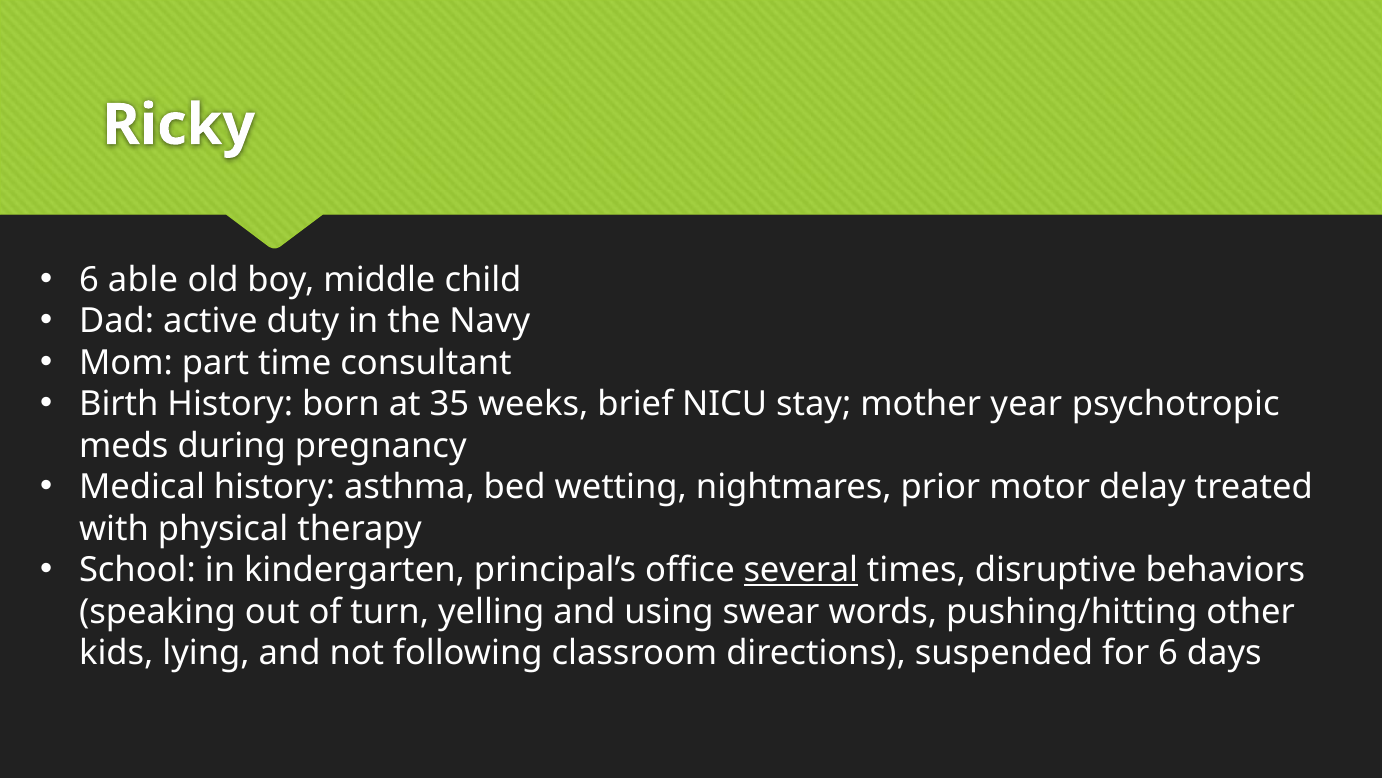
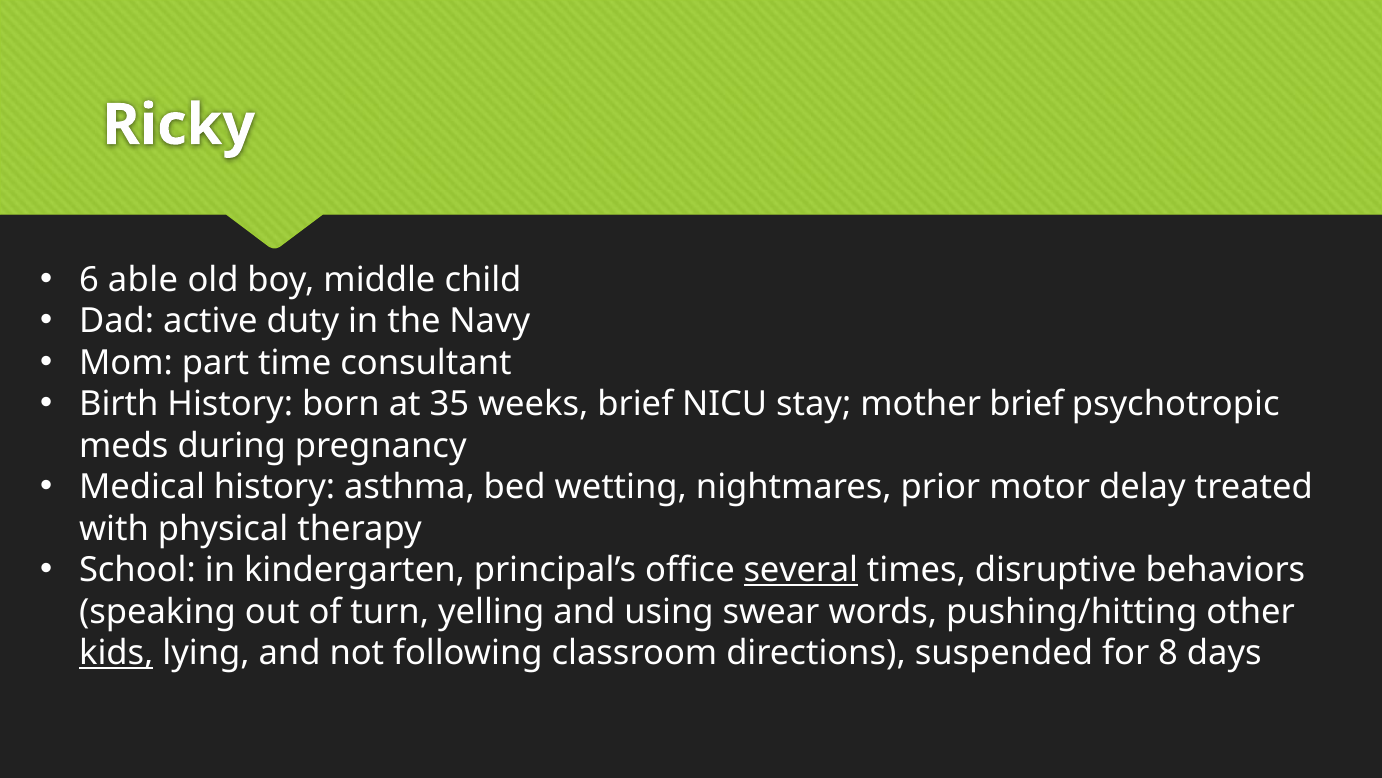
mother year: year -> brief (1027, 404)
kids underline: none -> present (116, 653)
for 6: 6 -> 8 (1168, 653)
